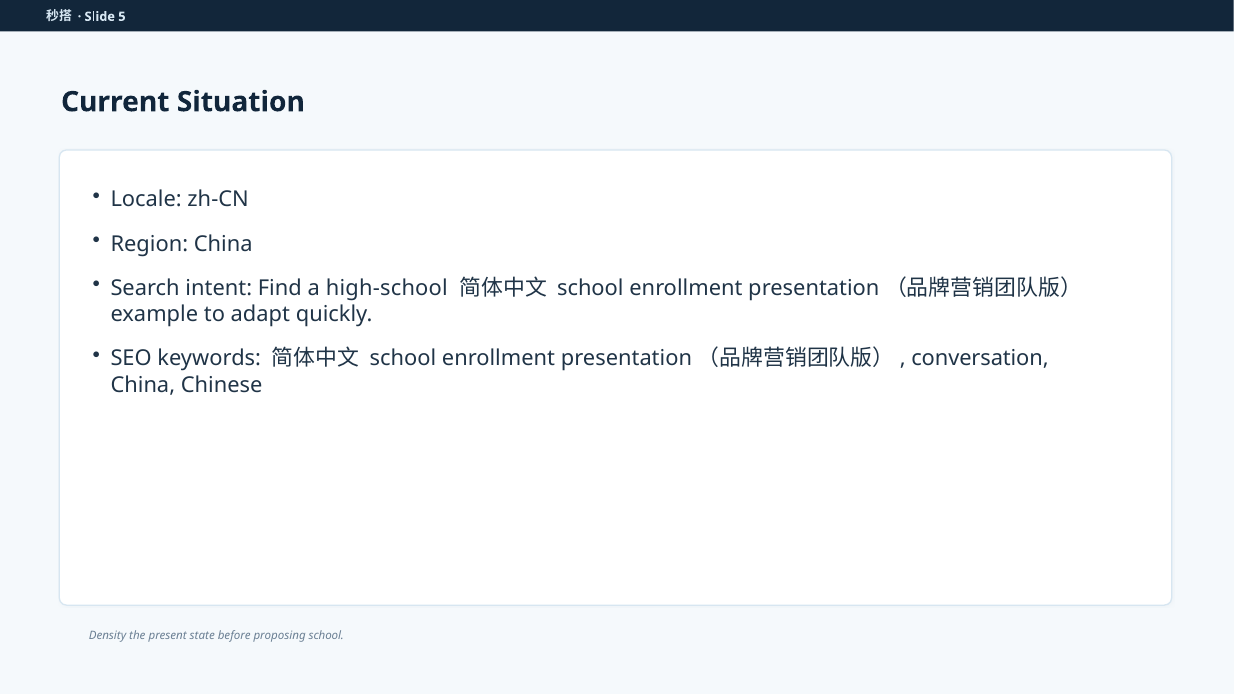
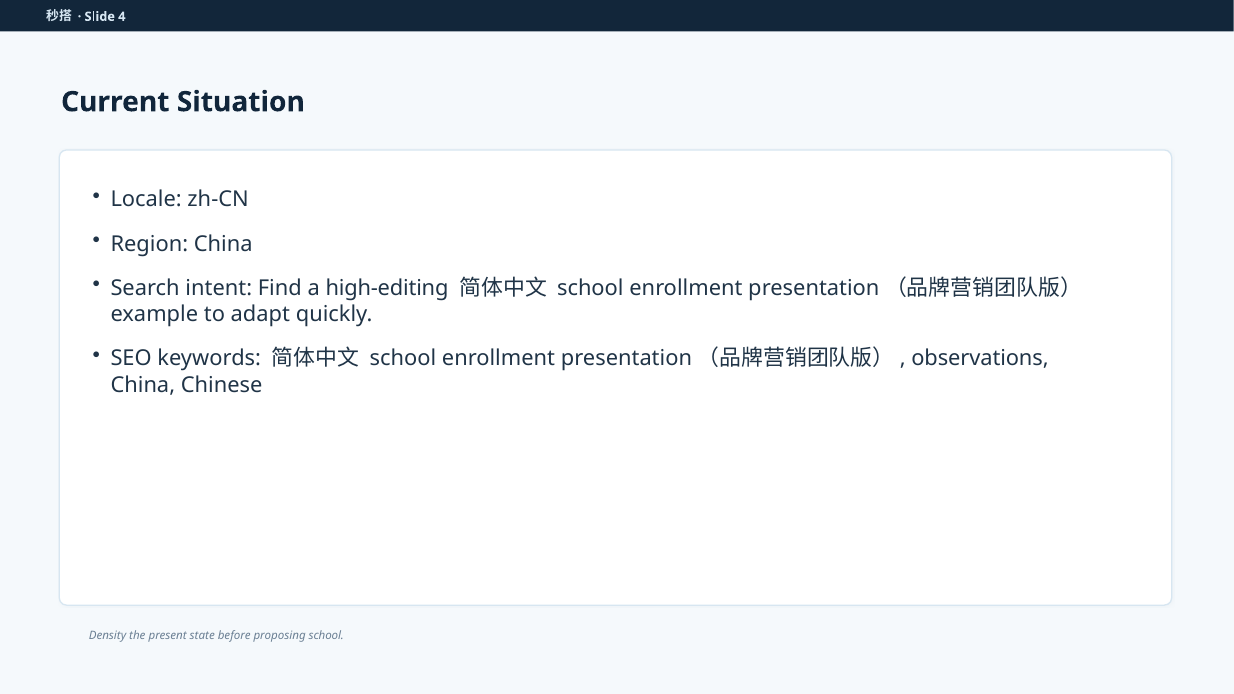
5: 5 -> 4 (122, 17)
high-school: high-school -> high-editing (387, 288)
conversation: conversation -> observations (980, 359)
